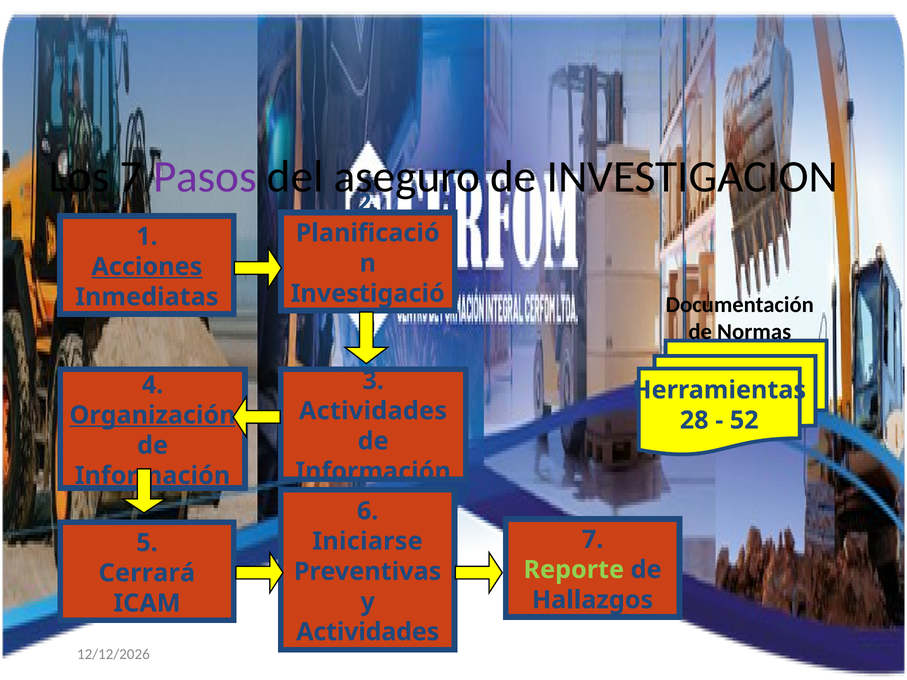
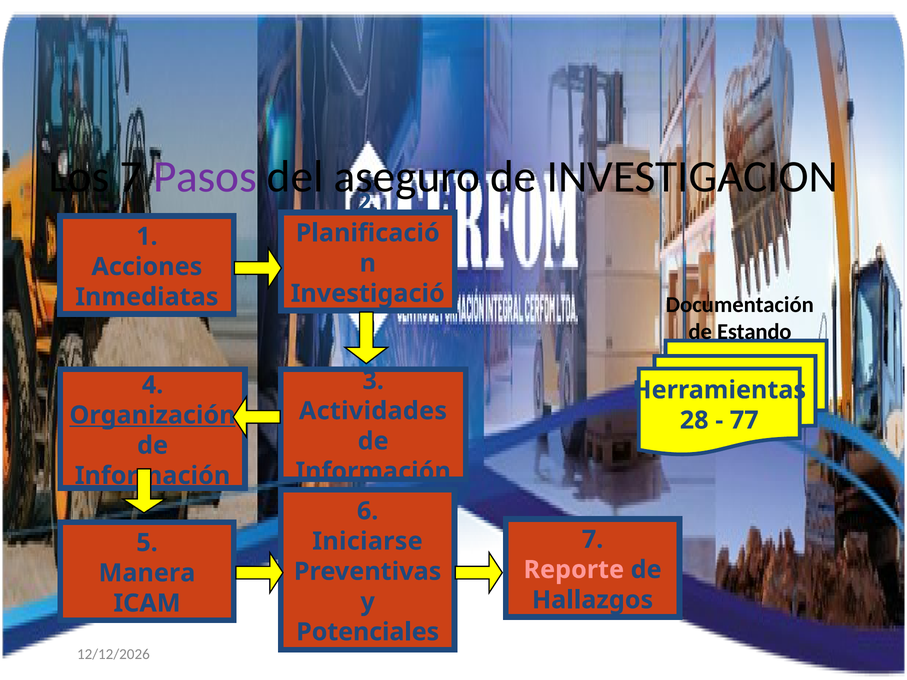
Acciones underline: present -> none (147, 267)
Normas: Normas -> Estando (754, 332)
52: 52 -> 77 (744, 420)
Reporte colour: light green -> pink (574, 570)
Cerrará: Cerrará -> Manera (147, 573)
Actividades: Actividades -> Potenciales (368, 632)
